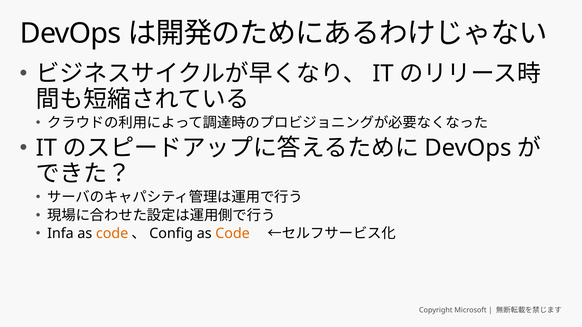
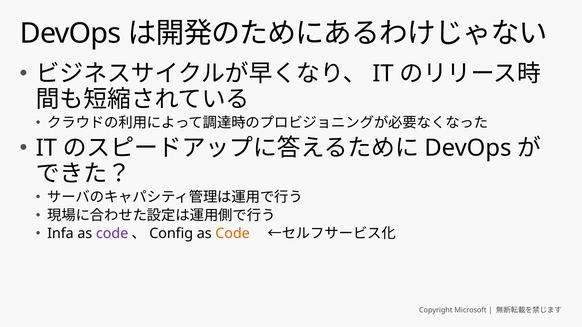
code colour: orange -> purple (112, 234)
